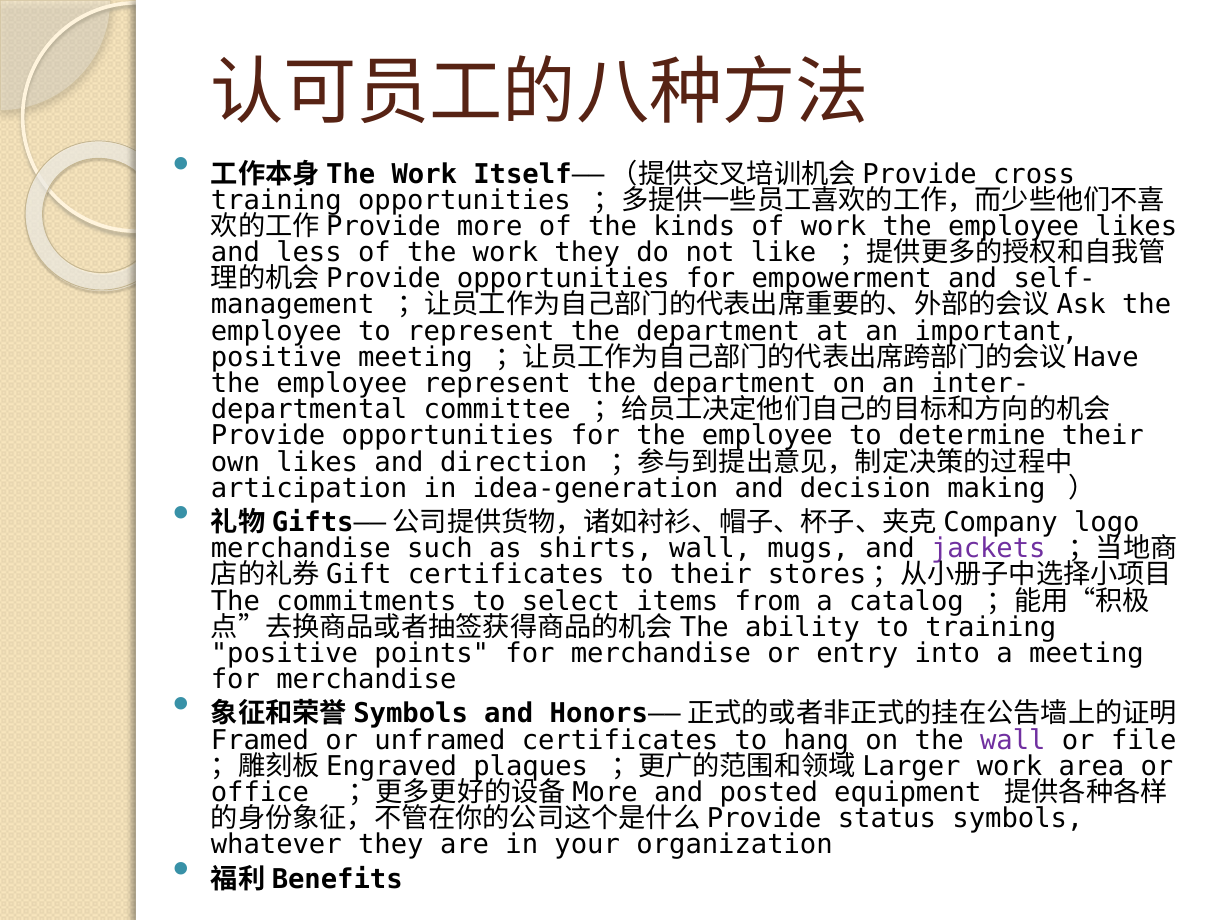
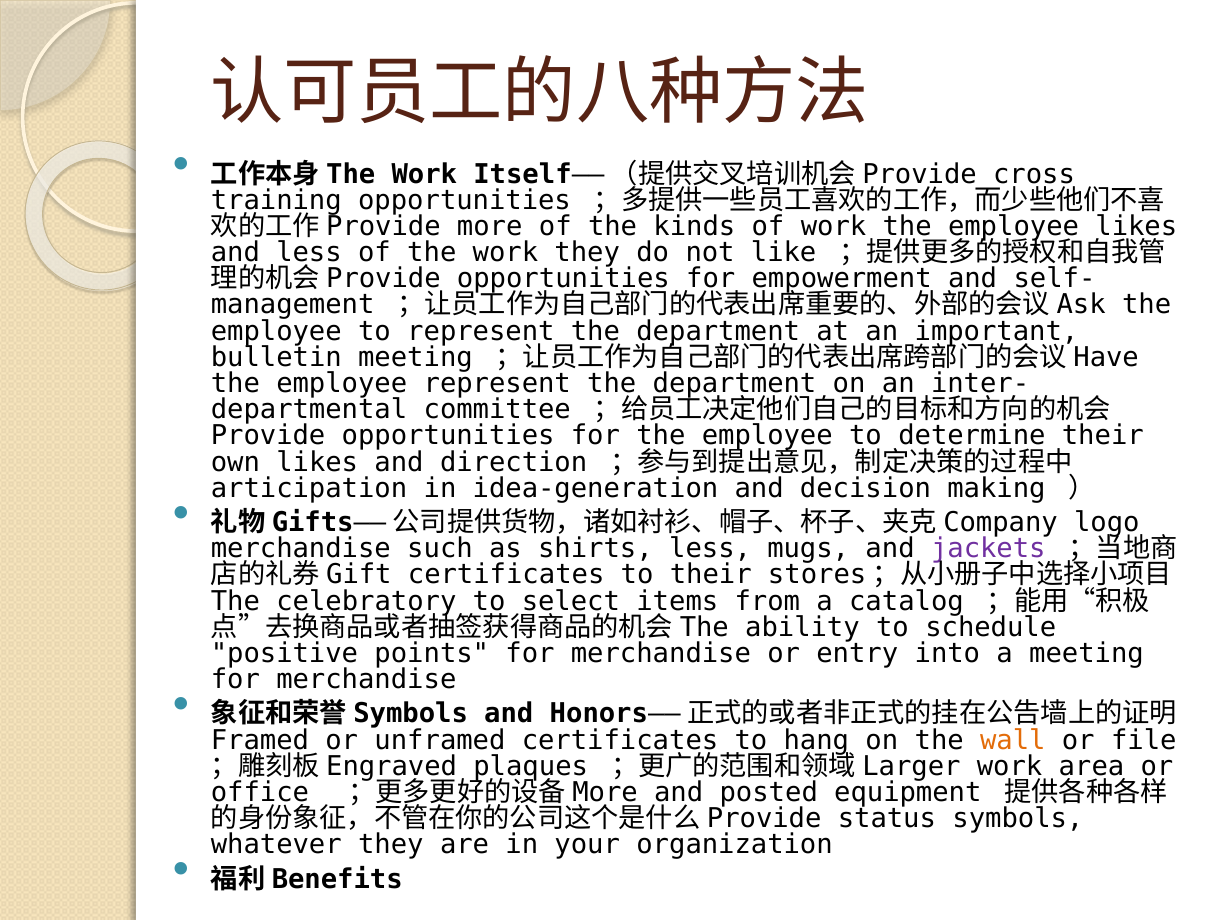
positive: positive -> bulletin (276, 357)
shirts wall: wall -> less (710, 549)
commitments: commitments -> celebratory (366, 601)
to training: training -> schedule (991, 627)
wall colour: purple -> orange (1013, 740)
